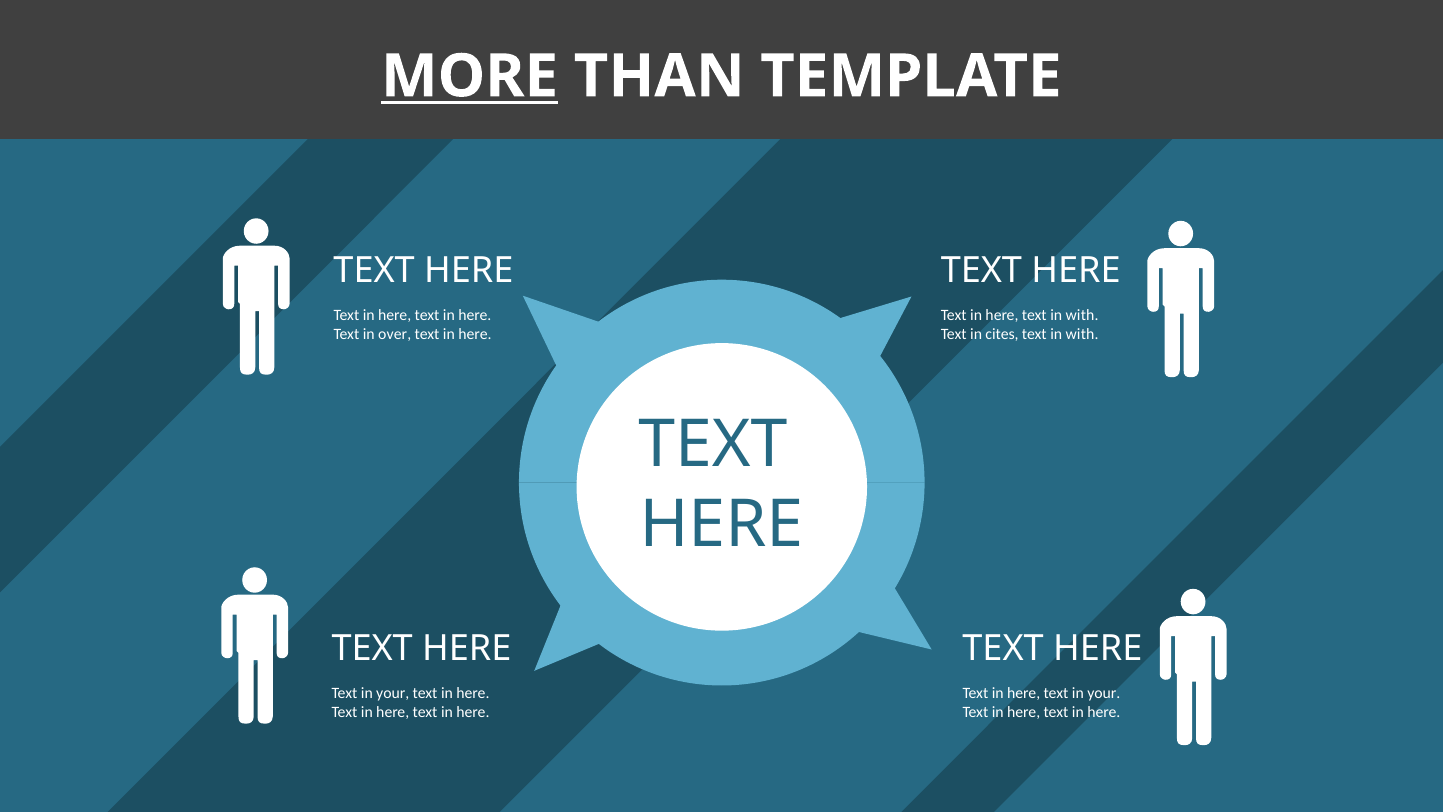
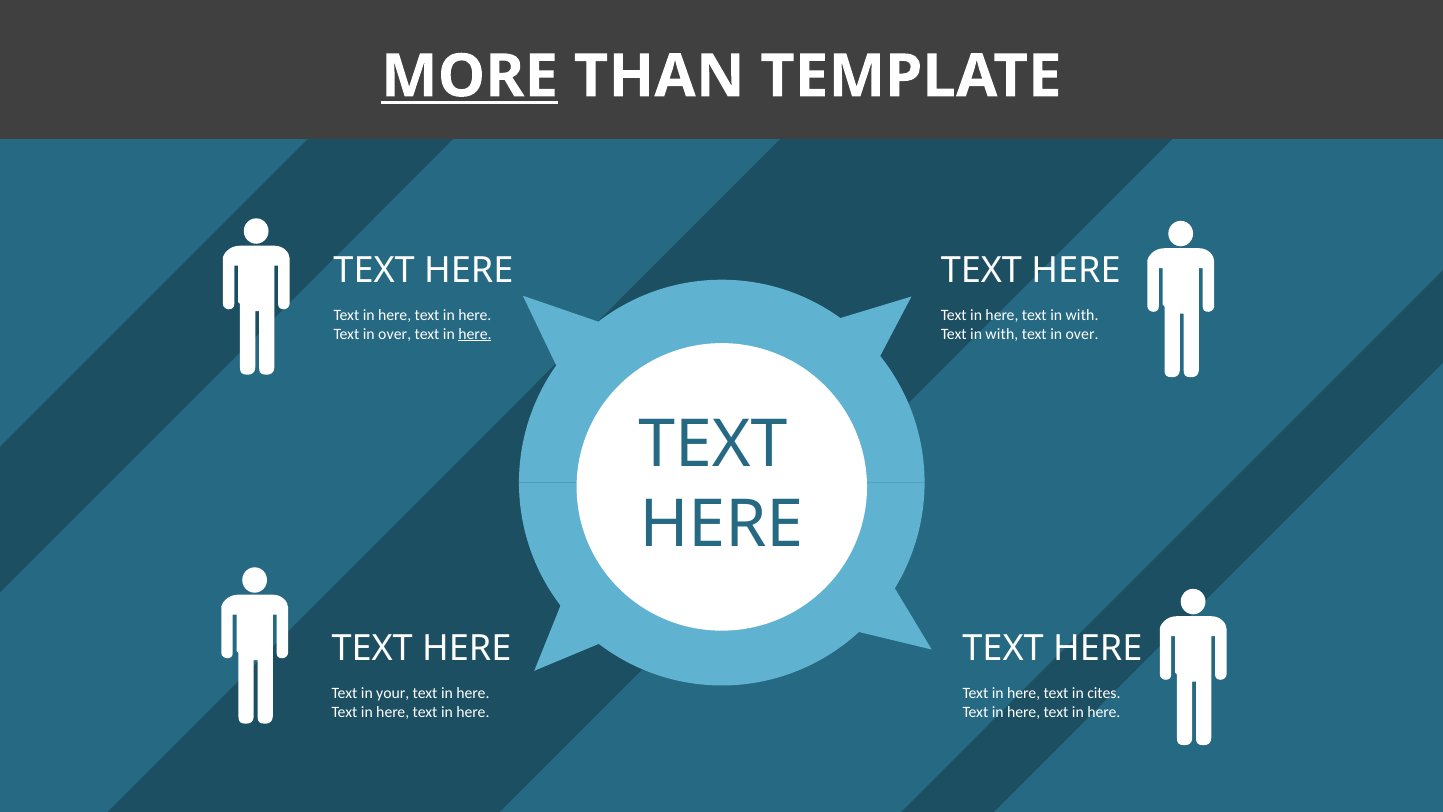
here underline: none -> present (475, 334)
cites: cites -> with (1002, 334)
with: with -> over (1082, 334)
your: your -> cites (1104, 693)
